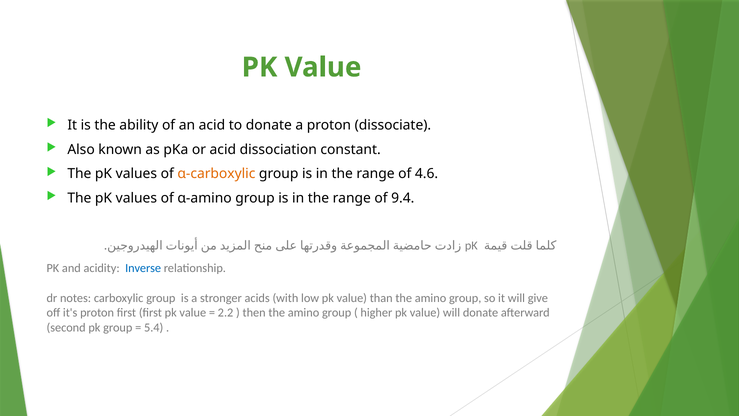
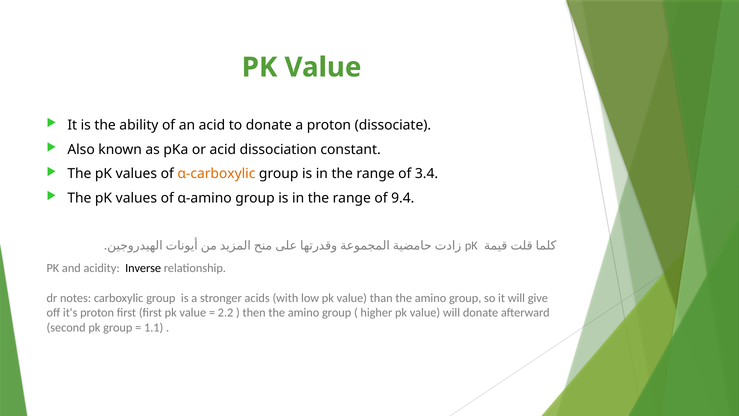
4.6: 4.6 -> 3.4 (427, 174)
Inverse colour: blue -> black (143, 268)
5.4: 5.4 -> 1.1 (154, 327)
